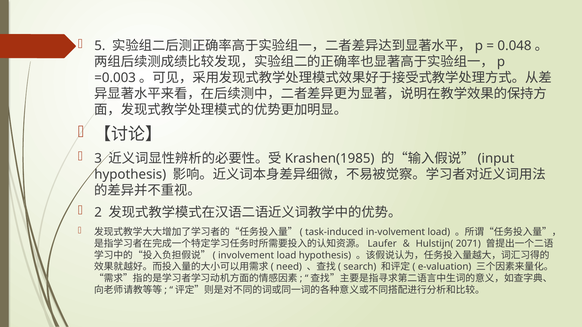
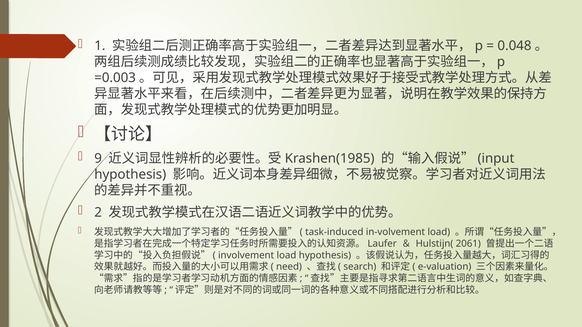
5: 5 -> 1 (100, 46)
3: 3 -> 9 (98, 158)
2071: 2071 -> 2061 (468, 244)
